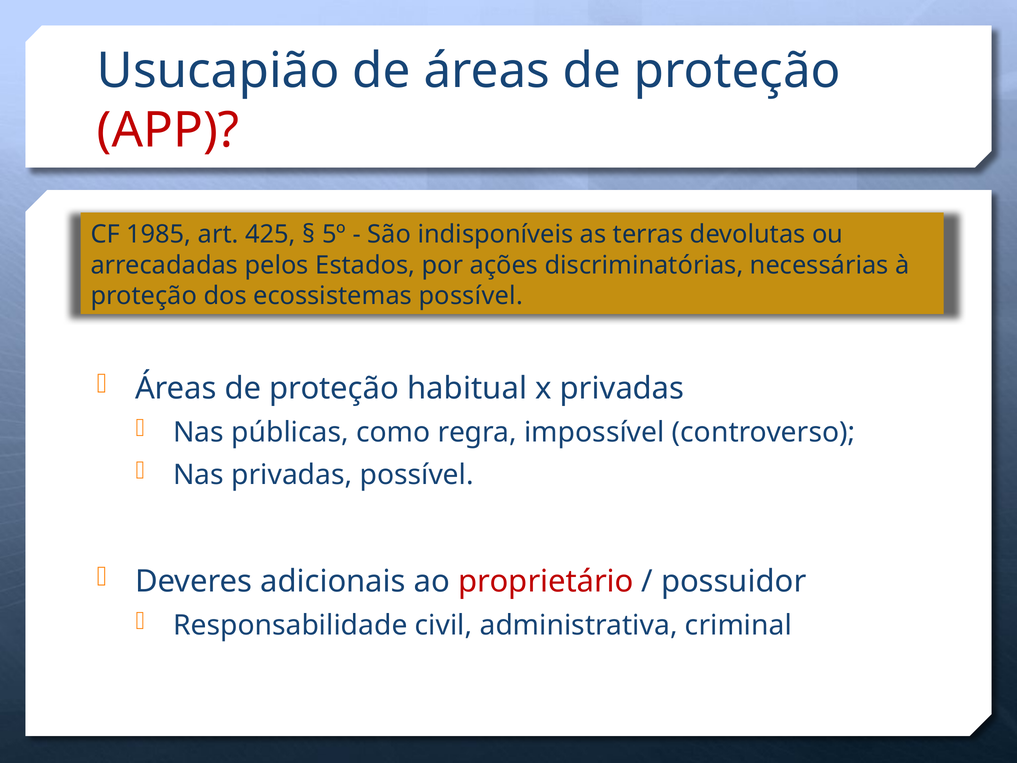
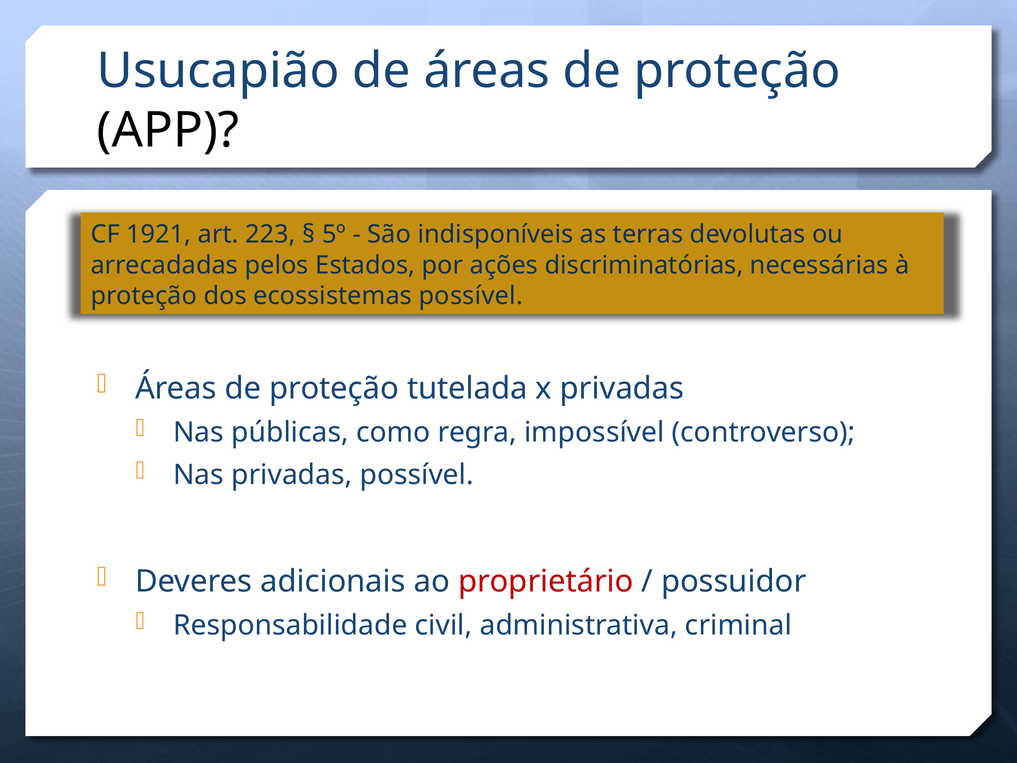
APP colour: red -> black (168, 130)
1985: 1985 -> 1921 (159, 235)
425: 425 -> 223 (270, 235)
habitual: habitual -> tutelada (467, 388)
